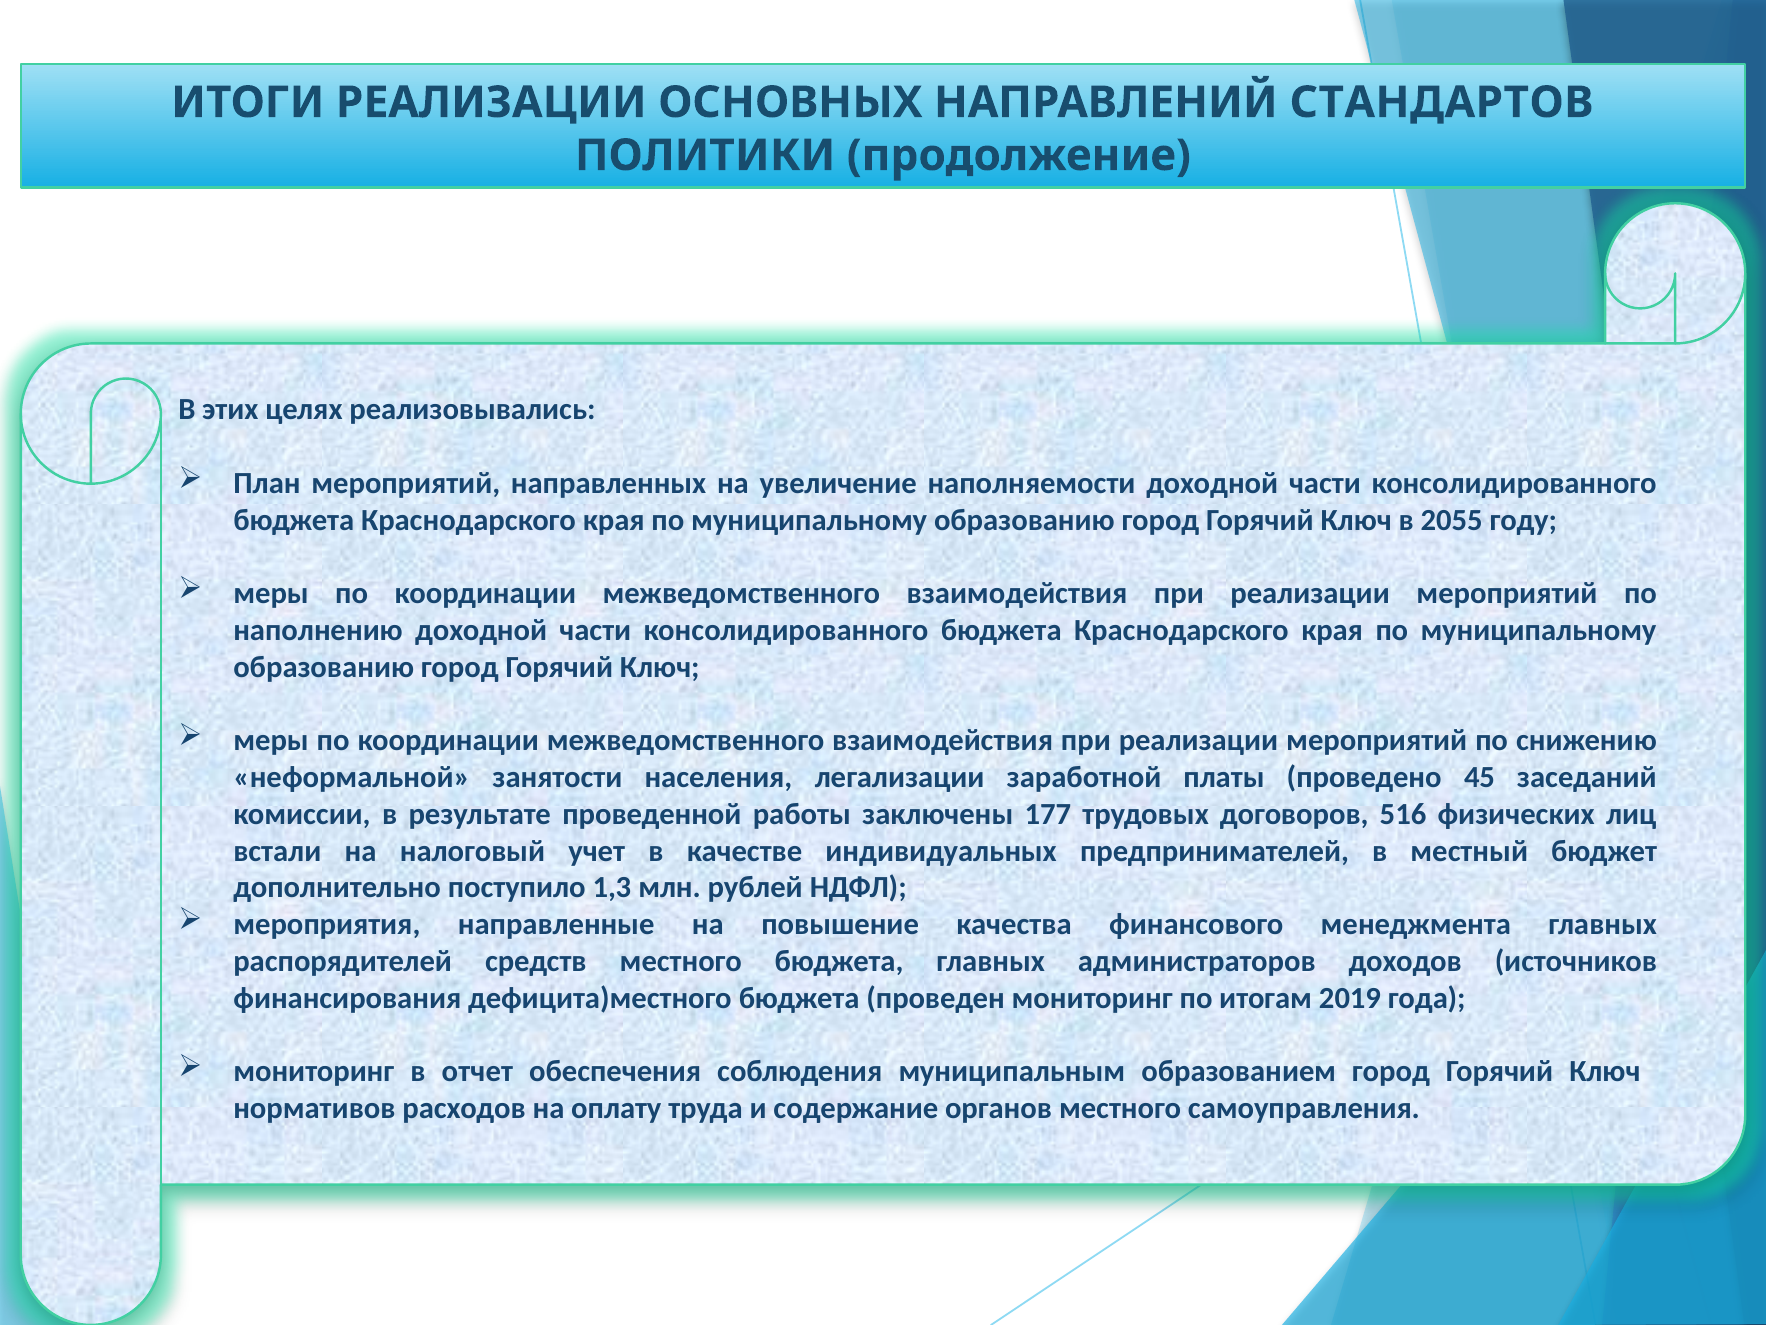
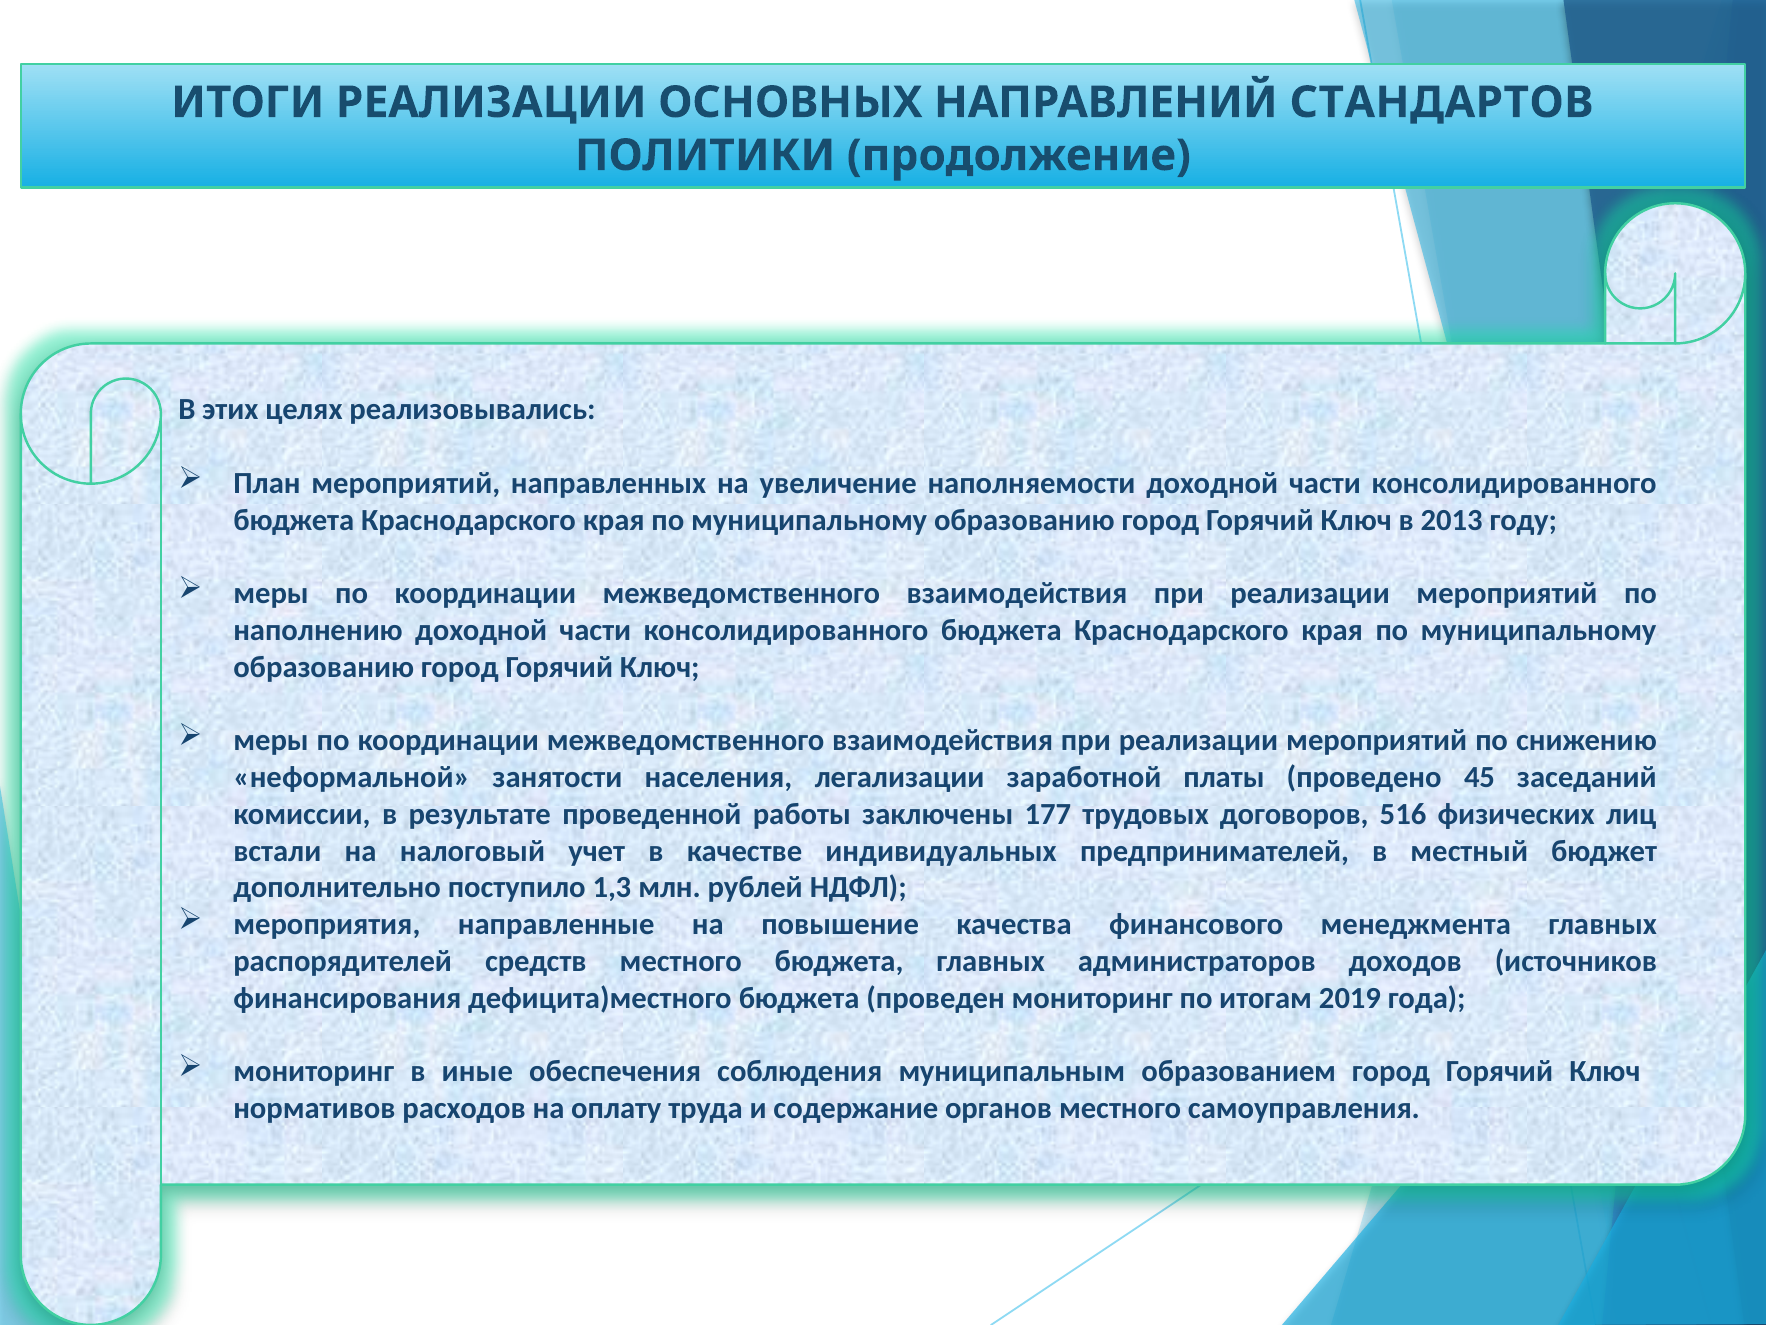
2055: 2055 -> 2013 (1452, 520)
отчет: отчет -> иные (477, 1071)
